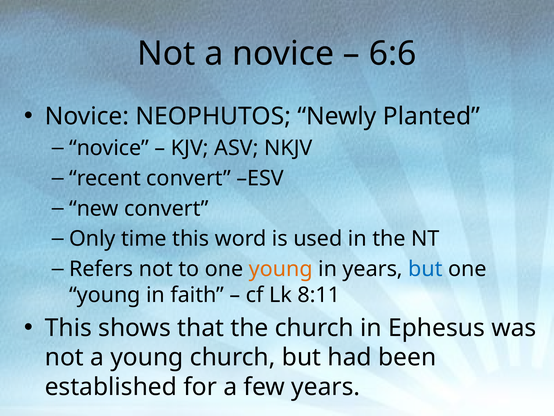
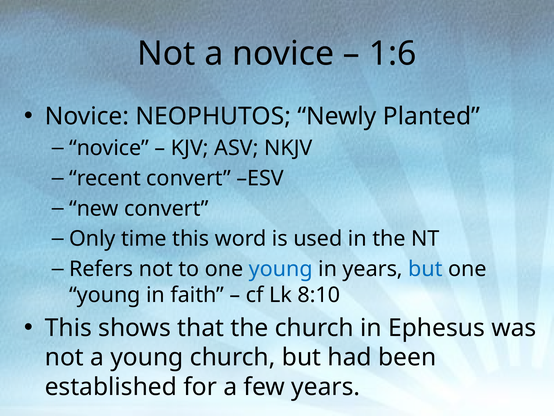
6:6: 6:6 -> 1:6 (393, 54)
young colour: orange -> blue (281, 269)
8:11: 8:11 -> 8:10 (319, 295)
